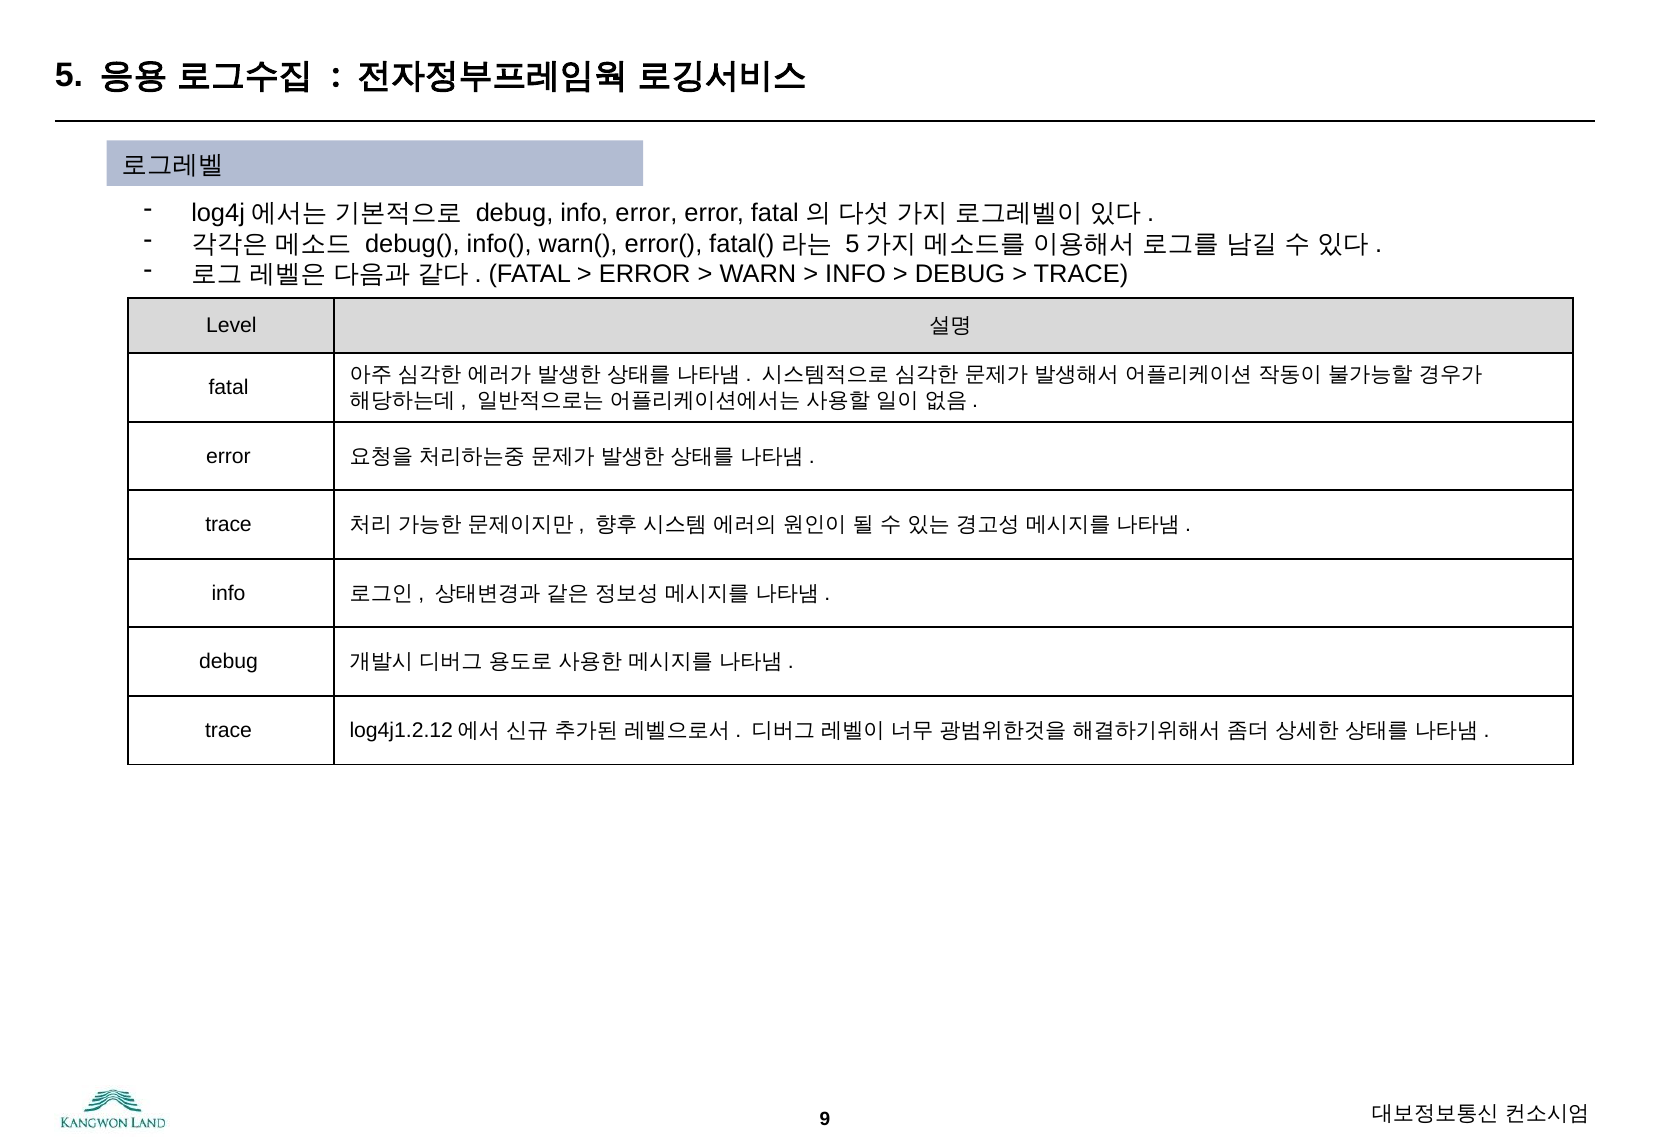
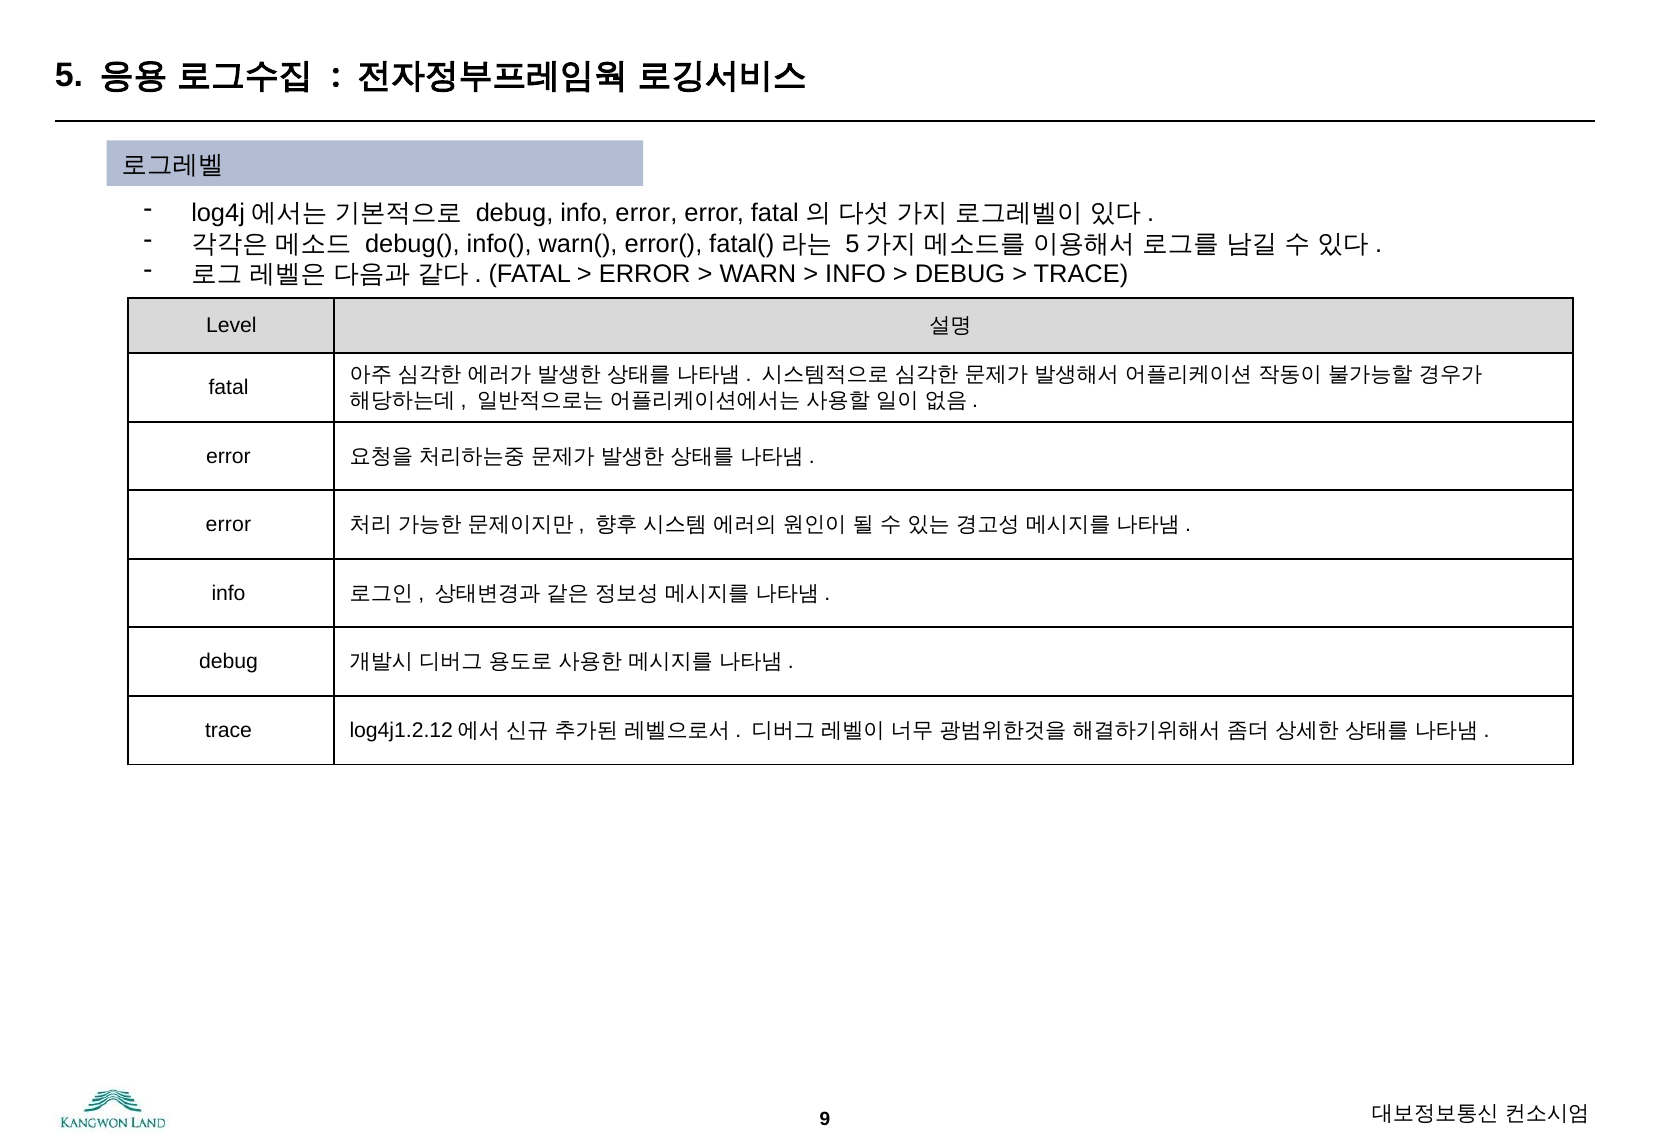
trace: trace -> error (228, 525)
